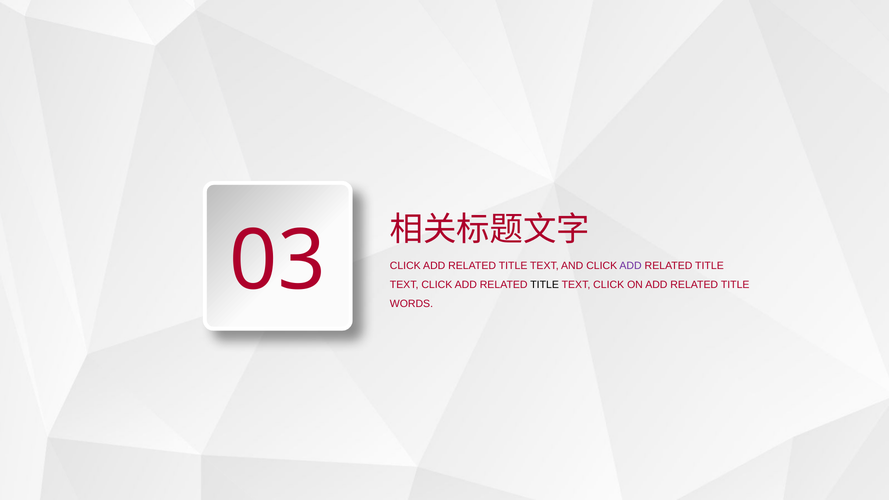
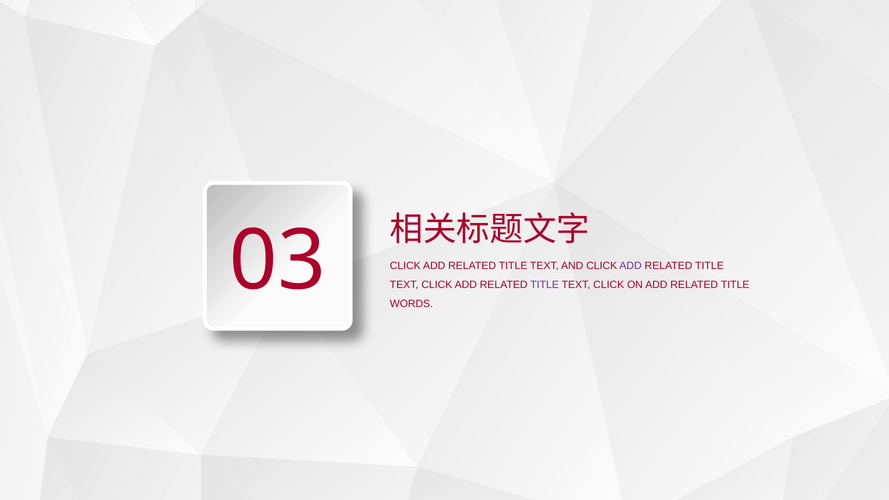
TITLE colour: black -> purple (545, 285)
